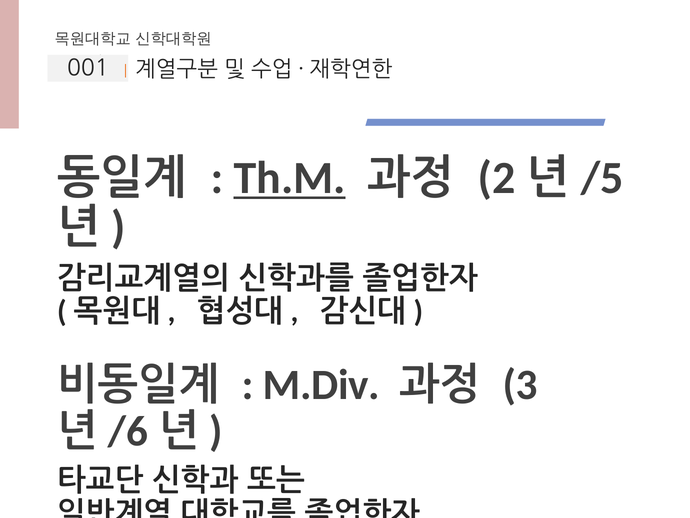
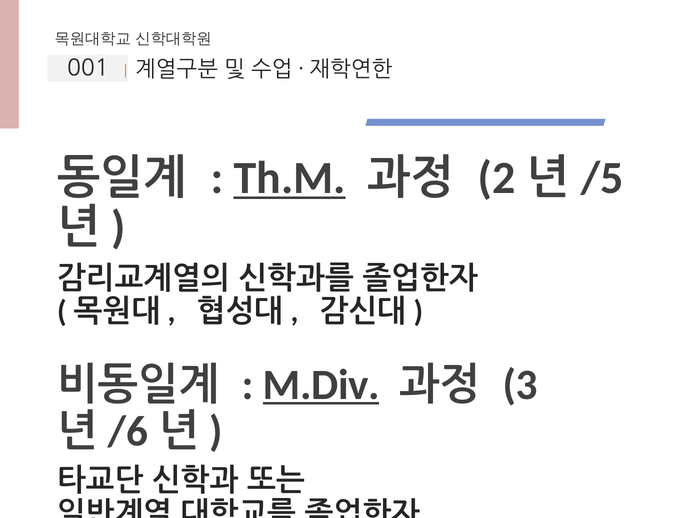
M.Div underline: none -> present (321, 384)
